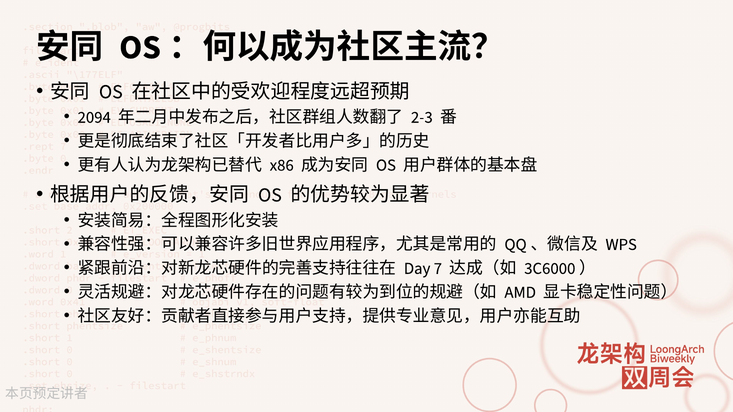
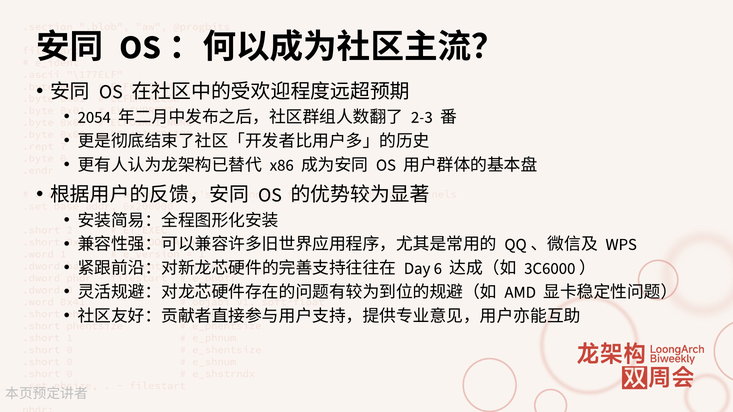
2094: 2094 -> 2054 (94, 117)
7: 7 -> 6 (438, 269)
